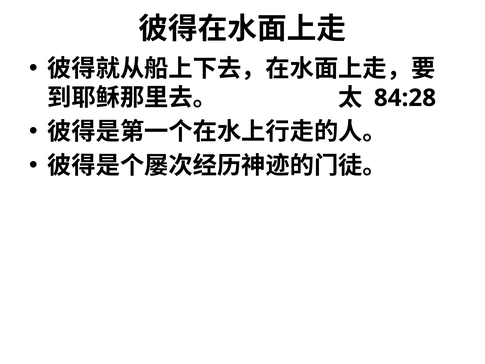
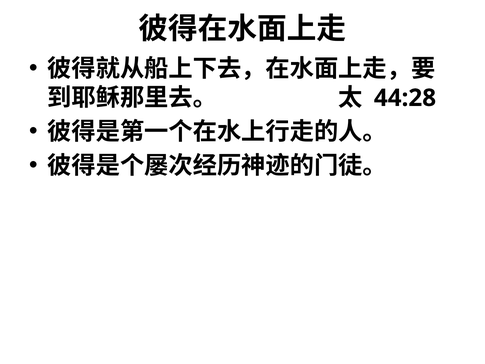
84:28: 84:28 -> 44:28 (405, 98)
